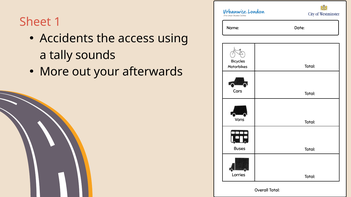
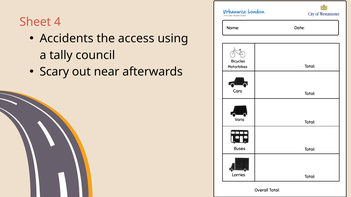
1: 1 -> 4 (57, 22)
sounds: sounds -> council (95, 55)
More: More -> Scary (54, 72)
your: your -> near (107, 72)
